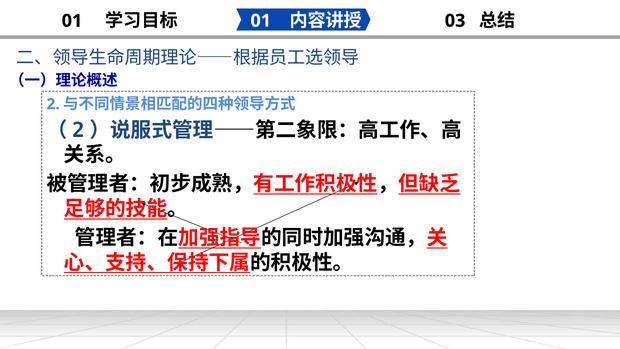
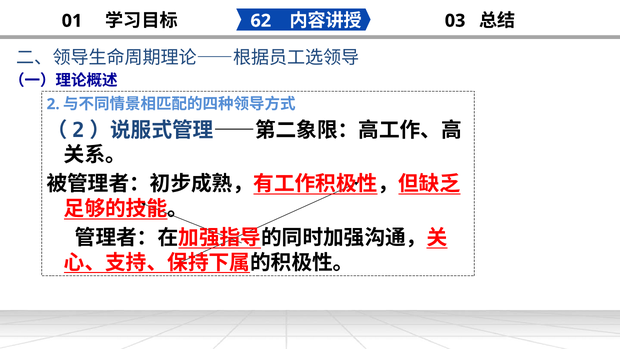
01: 01 -> 62 (261, 21)
